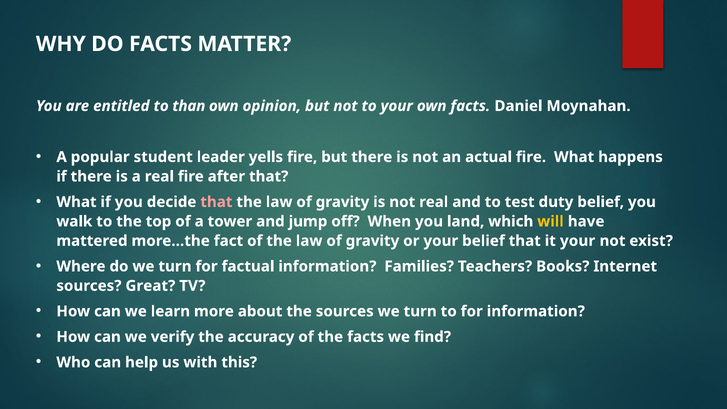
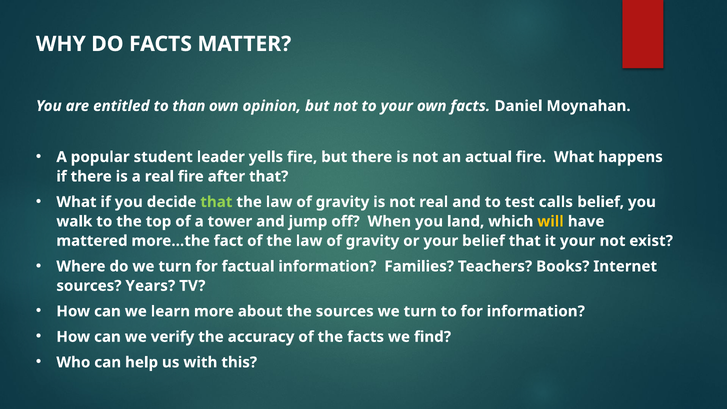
that colour: pink -> light green (216, 202)
duty: duty -> calls (556, 202)
Great: Great -> Years (150, 286)
